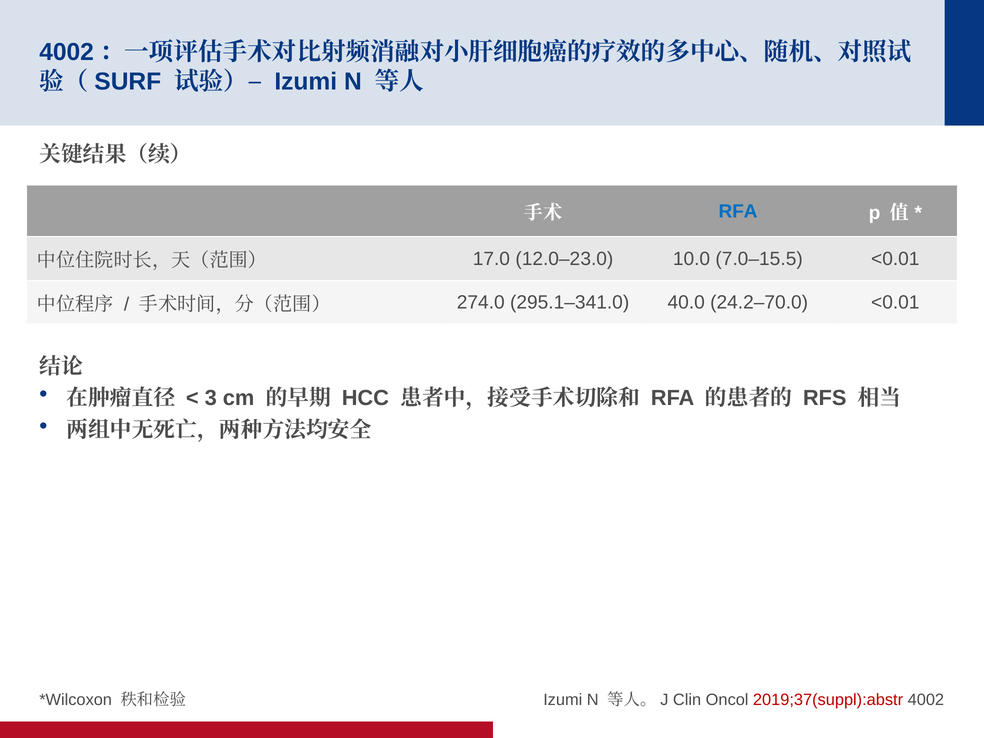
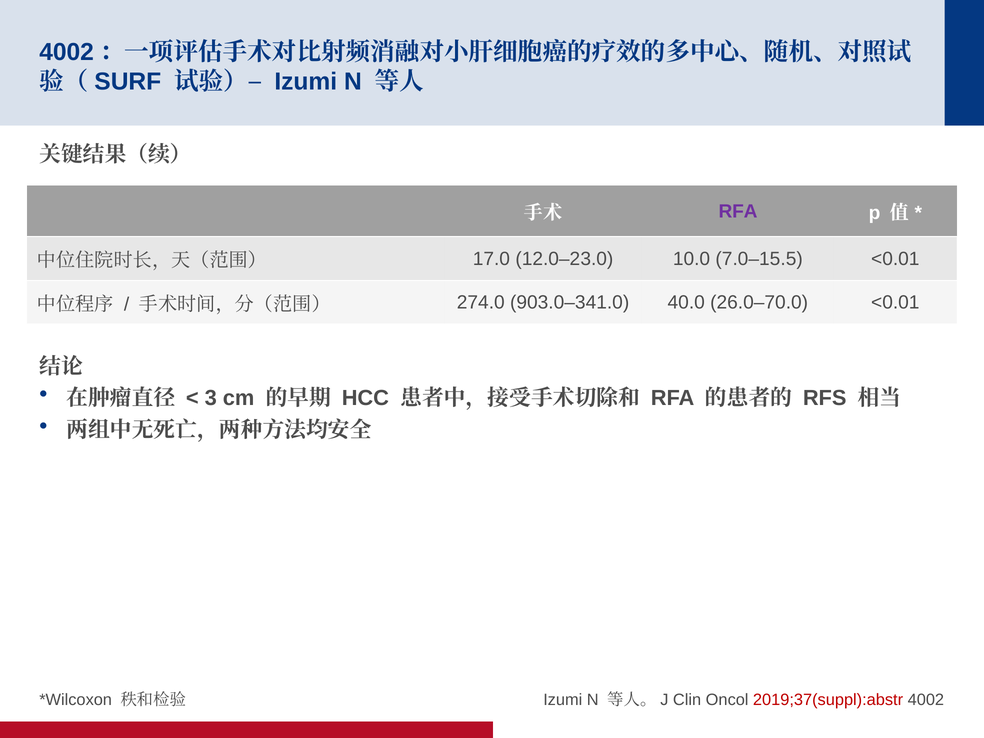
RFA colour: blue -> purple (738, 211)
295.1–341.0: 295.1–341.0 -> 903.0–341.0 (570, 303)
24.2–70.0: 24.2–70.0 -> 26.0–70.0 (759, 303)
